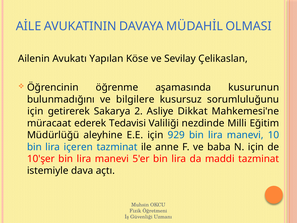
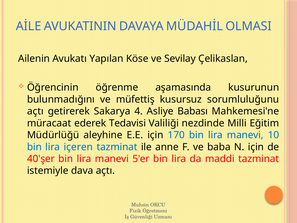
bilgilere: bilgilere -> müfettiş (135, 99)
için: için -> açtı (35, 111)
2: 2 -> 4 (139, 111)
Dikkat: Dikkat -> Babası (193, 111)
929: 929 -> 170 (176, 135)
10'şer: 10'şer -> 40'şer (41, 159)
